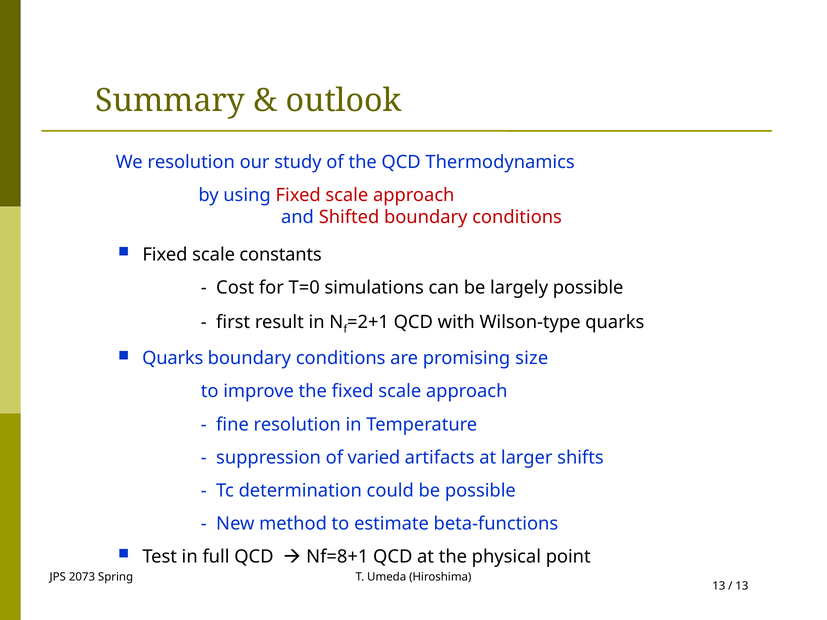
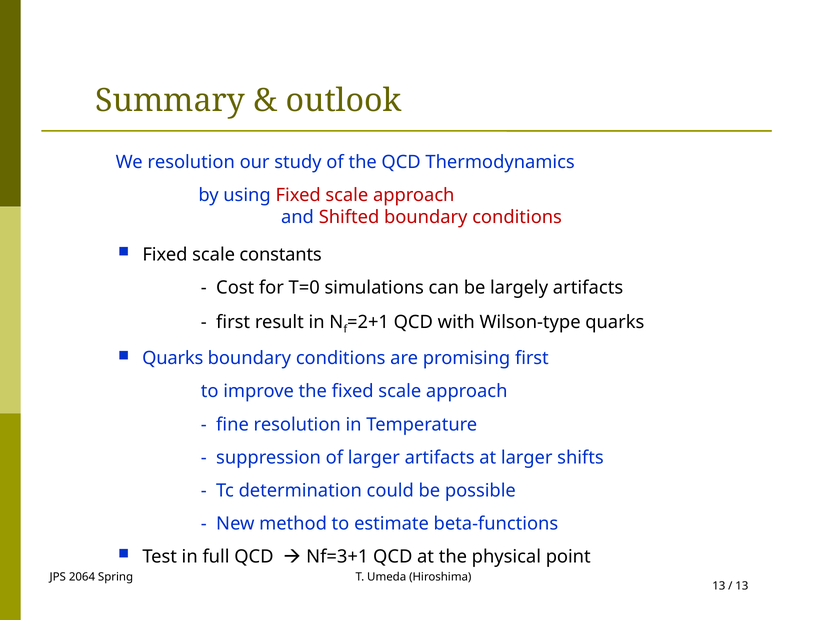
largely possible: possible -> artifacts (588, 288)
promising size: size -> first (532, 359)
of varied: varied -> larger (374, 458)
Nf=8+1: Nf=8+1 -> Nf=3+1 (337, 557)
2073: 2073 -> 2064 (82, 577)
